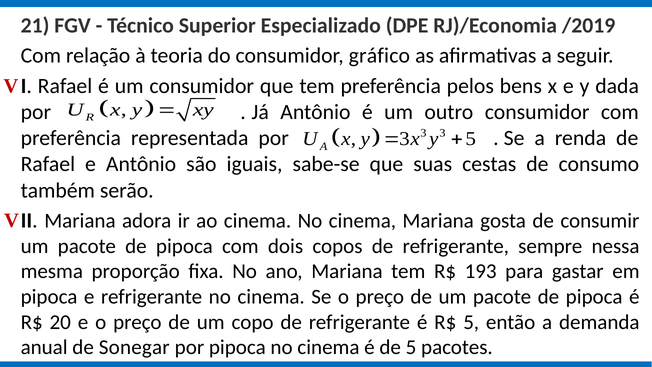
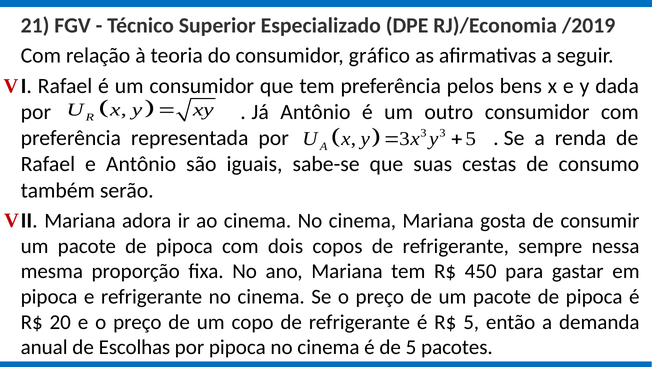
193: 193 -> 450 (481, 271)
Sonegar: Sonegar -> Escolhas (134, 347)
